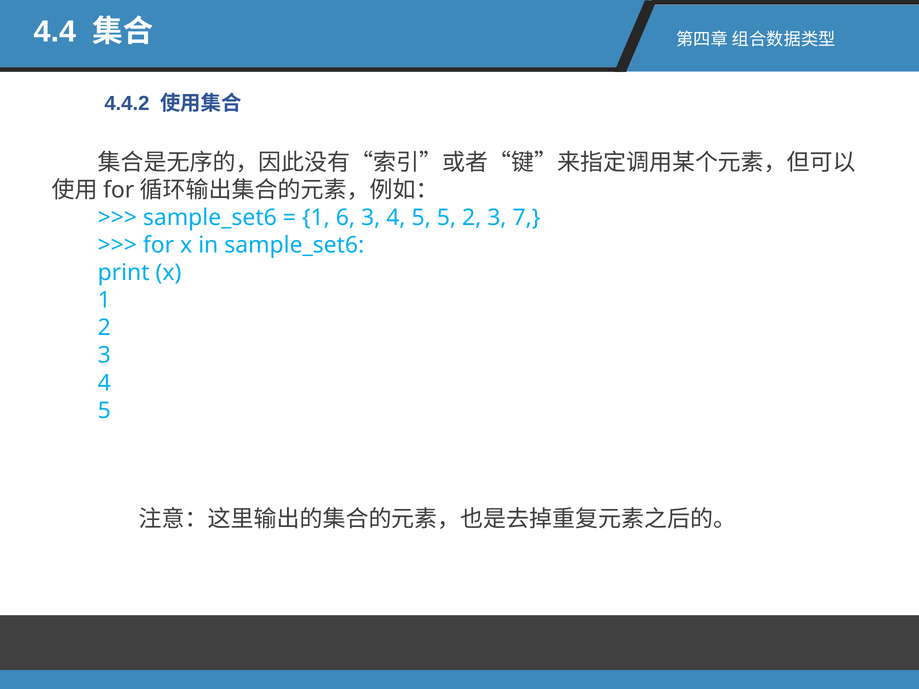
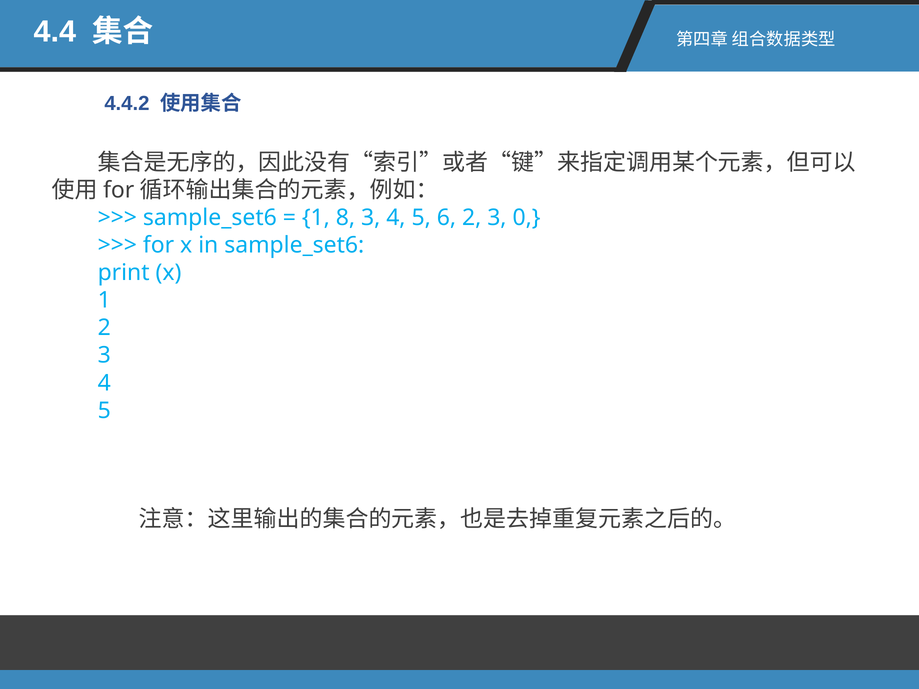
6: 6 -> 8 (345, 218)
5 5: 5 -> 6 (446, 218)
7: 7 -> 0 (527, 218)
